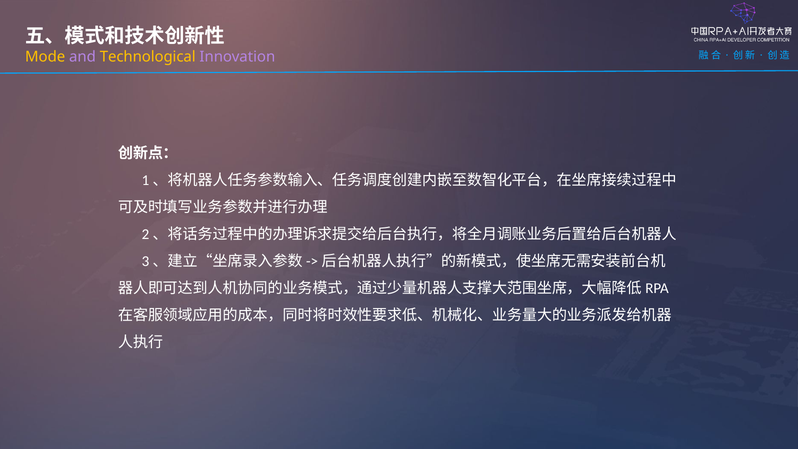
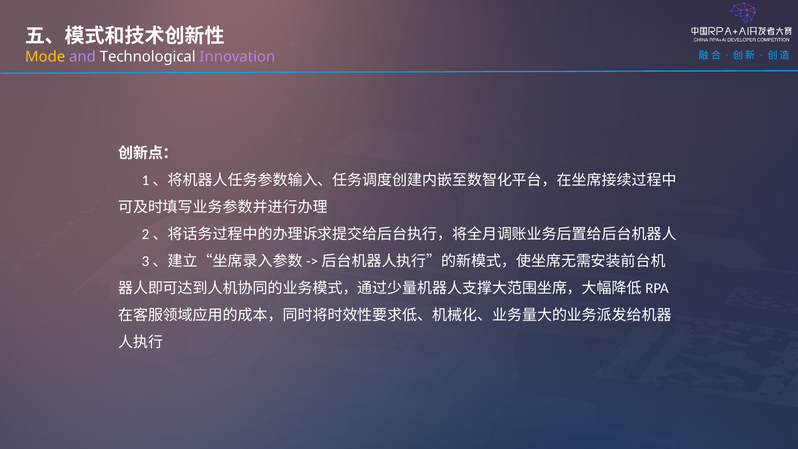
Technological colour: yellow -> white (148, 57)
